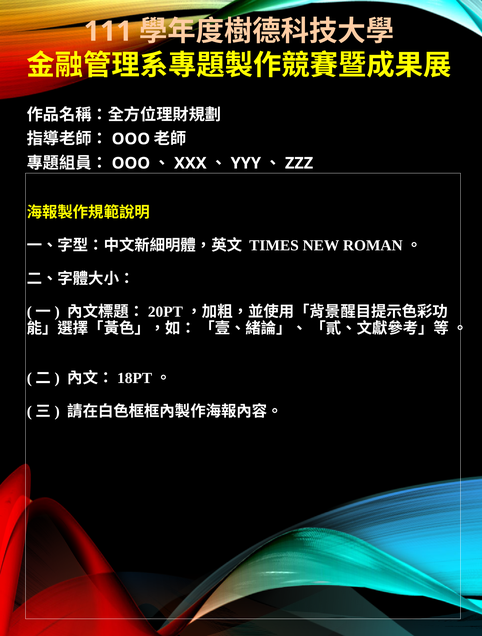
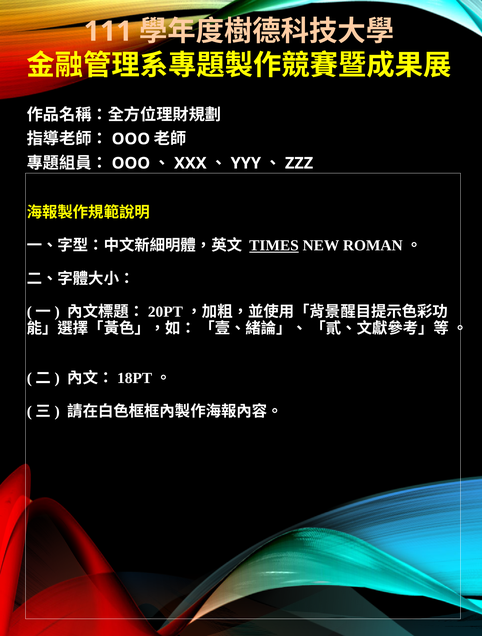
TIMES underline: none -> present (274, 246)
